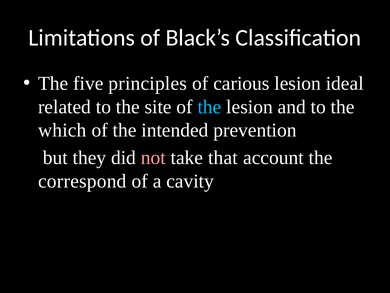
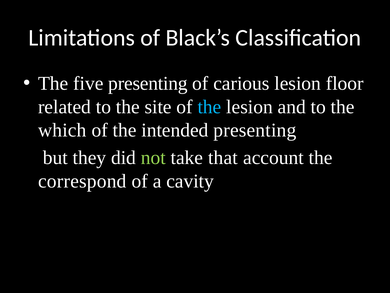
five principles: principles -> presenting (148, 83)
ideal: ideal -> floor (345, 83)
intended prevention: prevention -> presenting (255, 130)
not colour: pink -> light green (153, 157)
